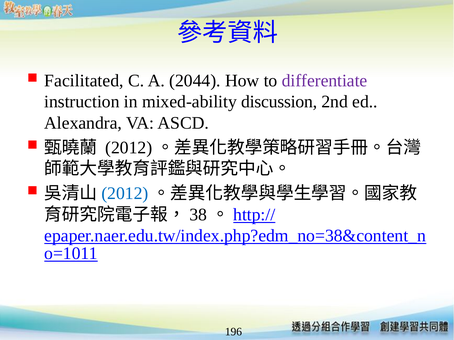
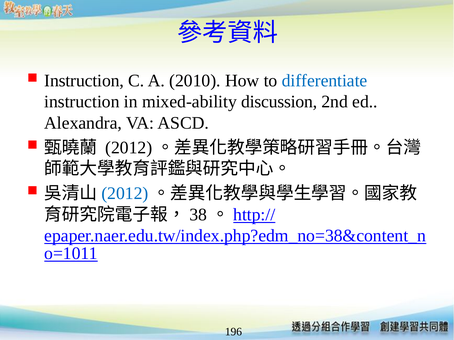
Facilitated: Facilitated -> Instruction (84, 81)
2044: 2044 -> 2010 (195, 81)
differentiate colour: purple -> blue (325, 81)
